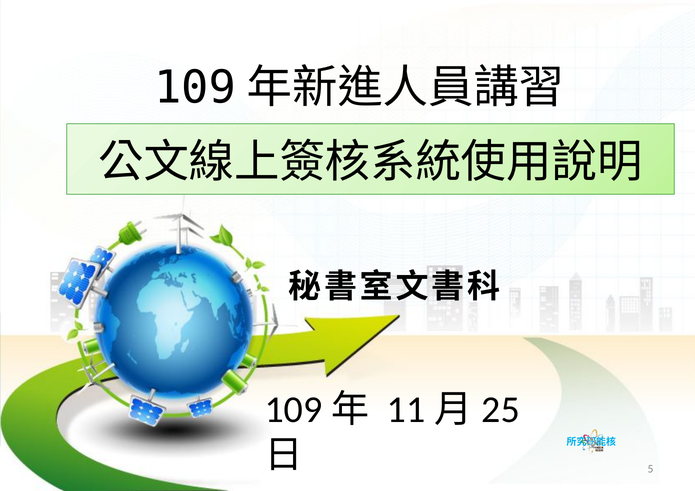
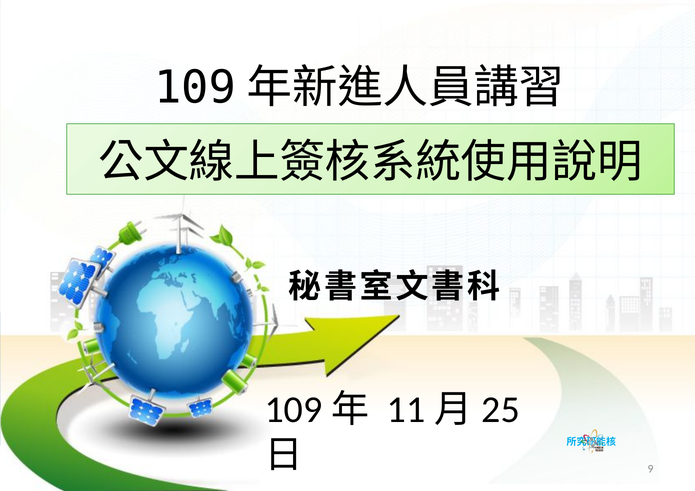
5: 5 -> 9 (651, 469)
